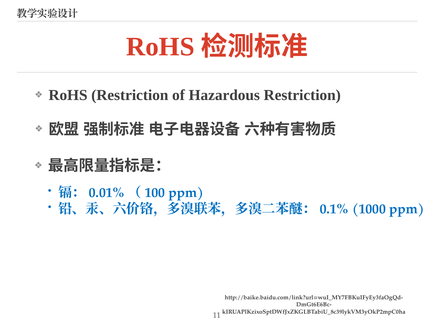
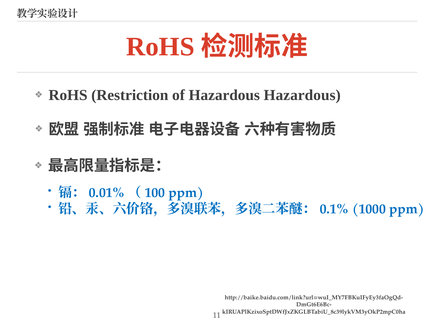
Hazardous Restriction: Restriction -> Hazardous (302, 95)
